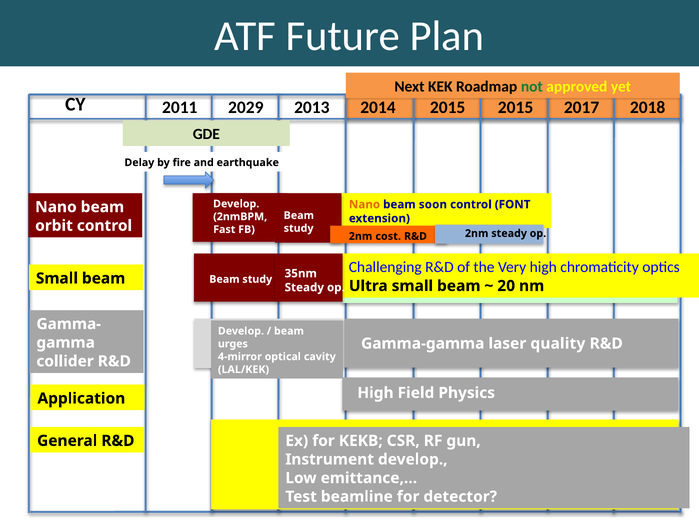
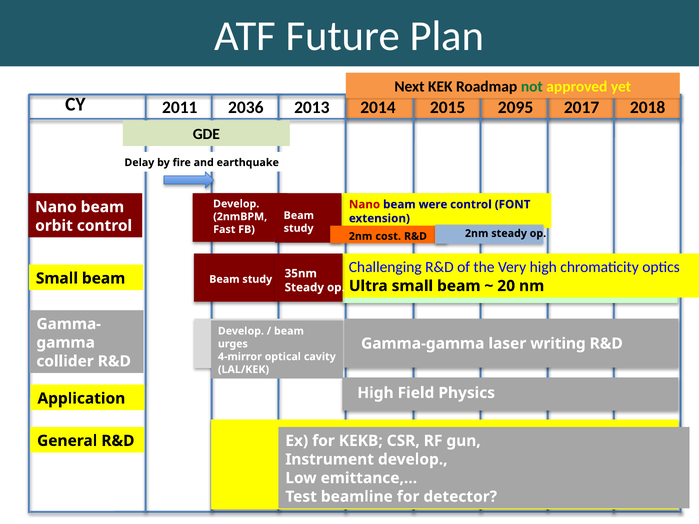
2029: 2029 -> 2036 (246, 107)
2015 2015: 2015 -> 2095 (516, 107)
Nano colour: orange -> red (364, 205)
soon: soon -> were (433, 205)
quality: quality -> writing (558, 344)
